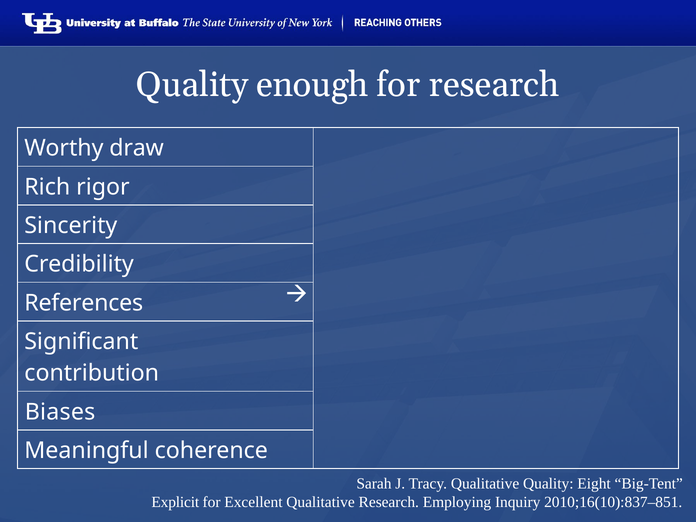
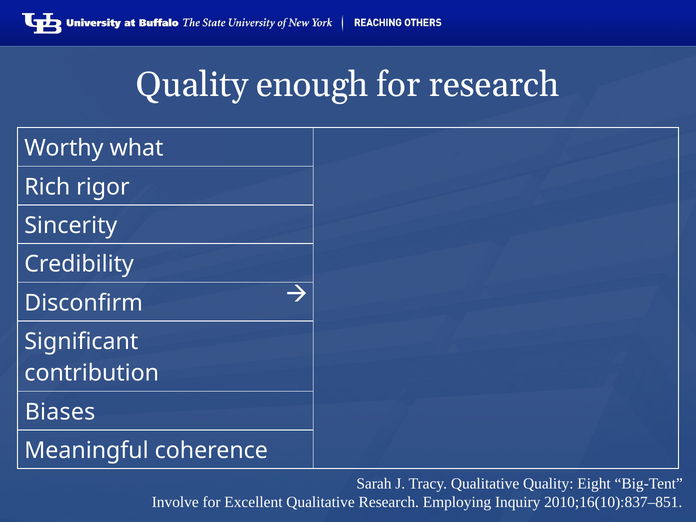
draw: draw -> what (136, 148)
References: References -> Disconfirm (84, 303)
Explicit: Explicit -> Involve (175, 502)
